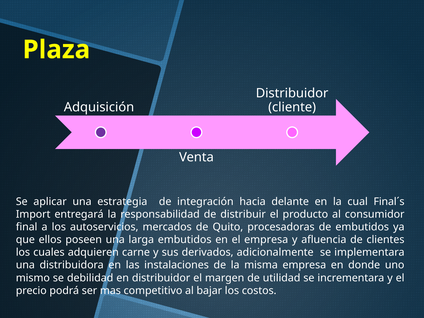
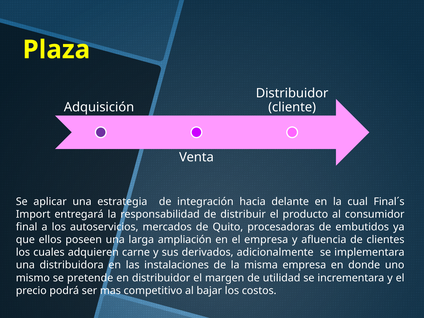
larga embutidos: embutidos -> ampliación (185, 240)
debilidad: debilidad -> pretende (90, 278)
